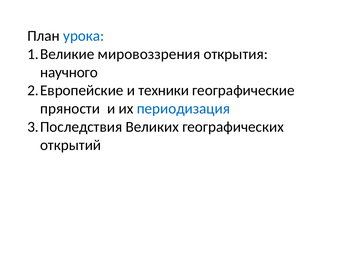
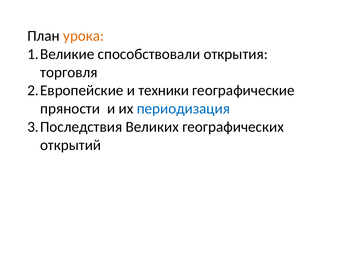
урока colour: blue -> orange (84, 36)
мировоззрения: мировоззрения -> способствовали (149, 54)
научного: научного -> торговля (69, 72)
